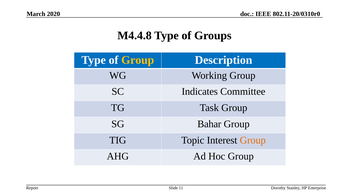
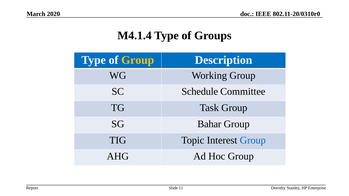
M4.4.8: M4.4.8 -> M4.1.4 (135, 36)
Indicates: Indicates -> Schedule (200, 92)
Group colour: orange -> blue (253, 140)
